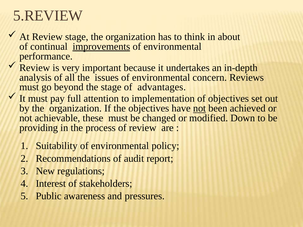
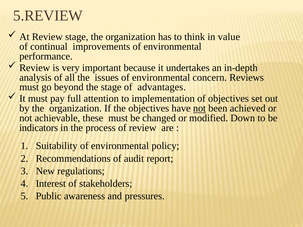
about: about -> value (229, 37)
improvements underline: present -> none (101, 47)
providing: providing -> indicators (39, 128)
